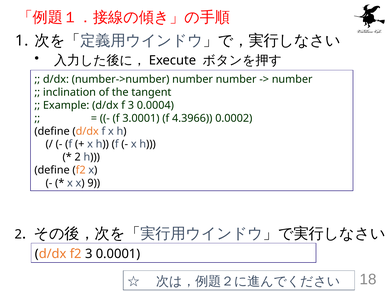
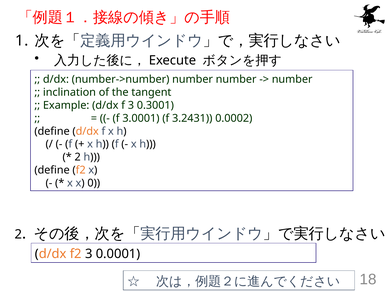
0.0004: 0.0004 -> 0.3001 (155, 105)
4.3966: 4.3966 -> 3.2431 (192, 118)
9: 9 -> 0 (94, 183)
